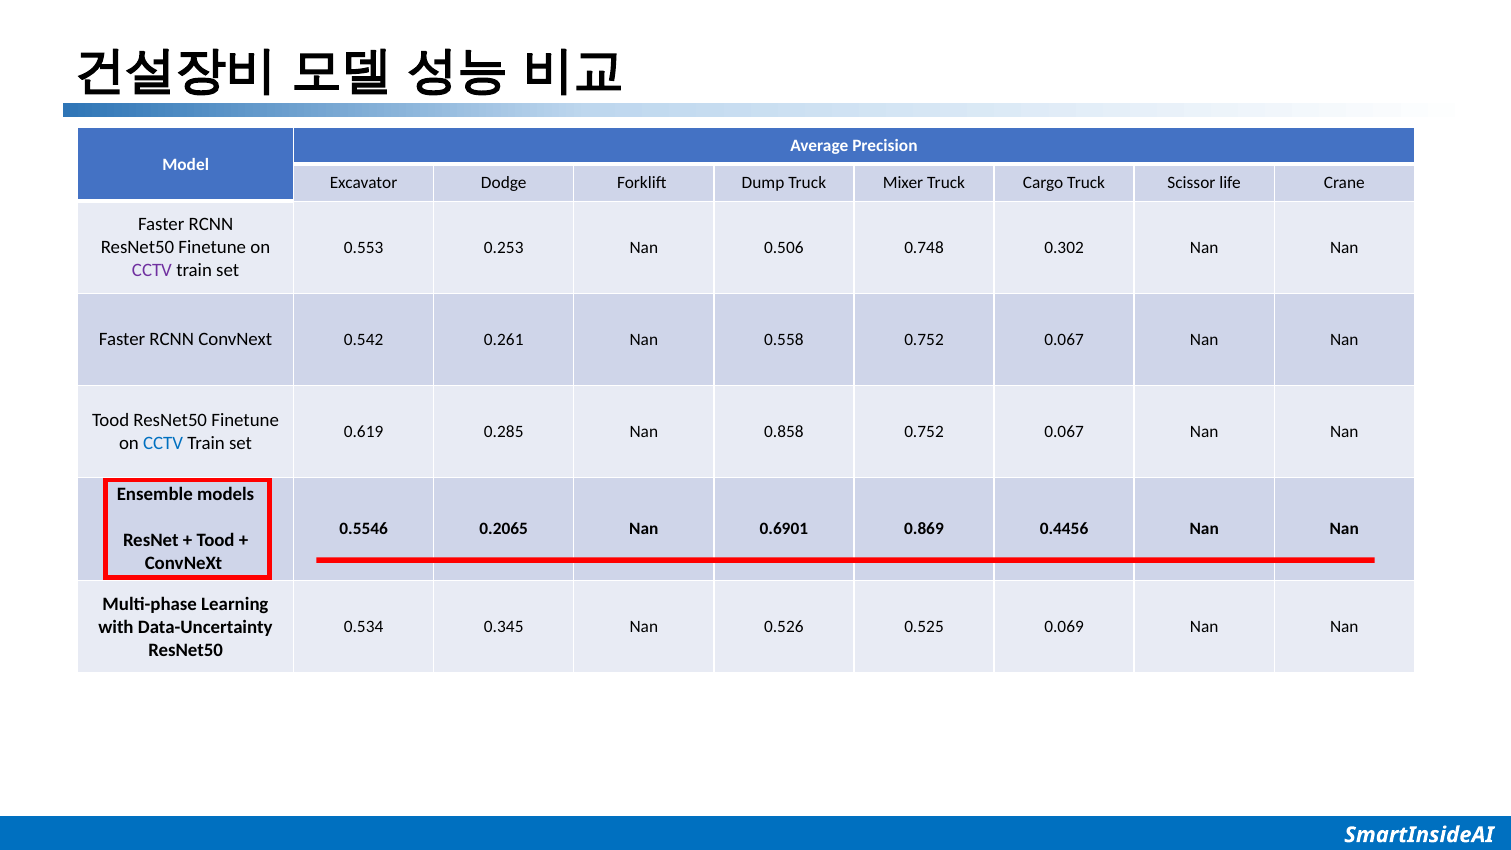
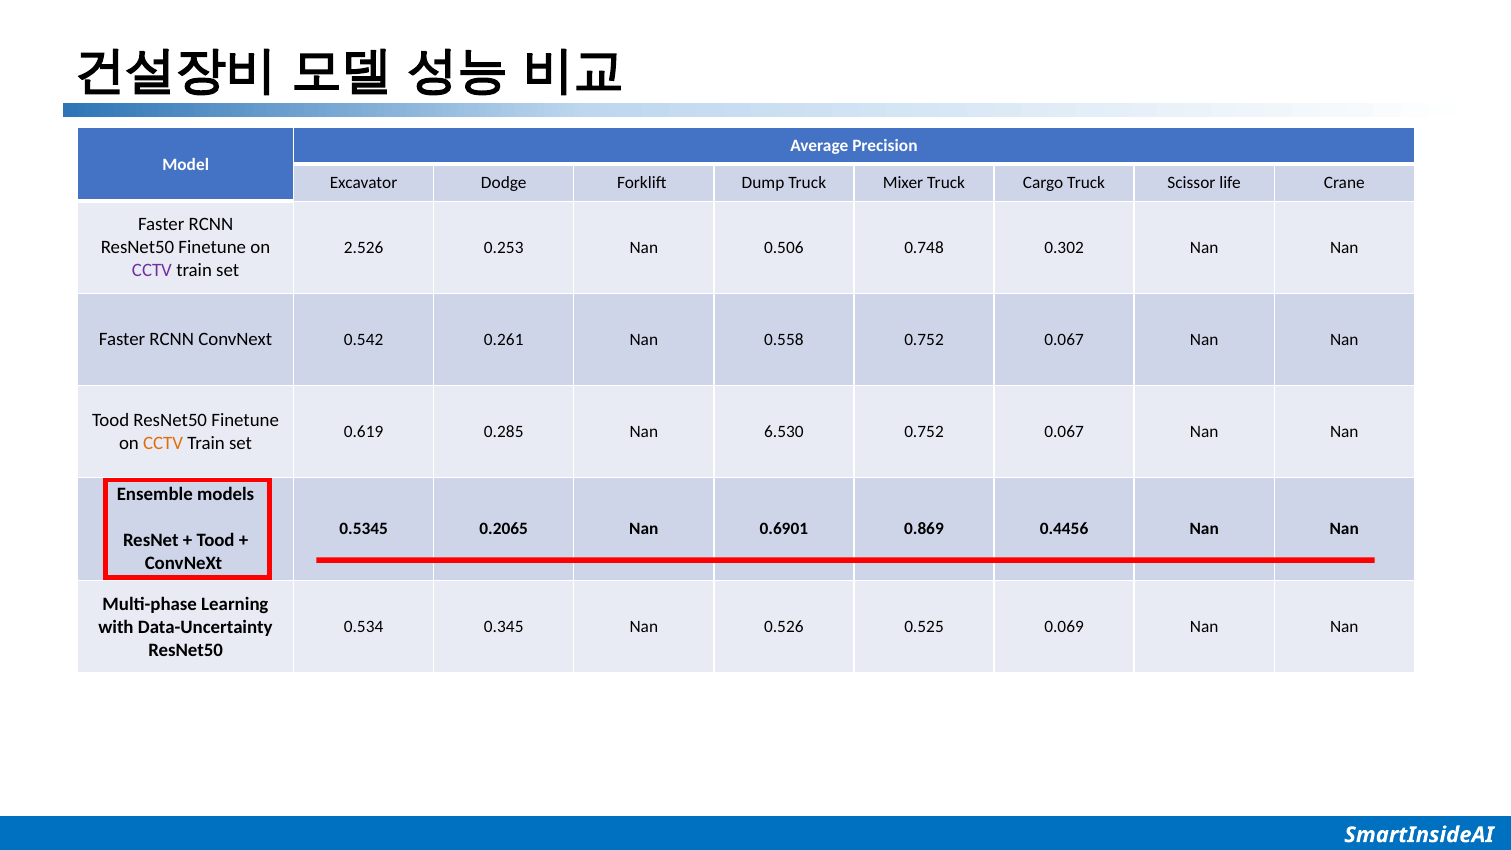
0.553: 0.553 -> 2.526 (364, 247)
0.858: 0.858 -> 6.530 (784, 431)
CCTV colour: blue -> orange (163, 443)
0.5546: 0.5546 -> 0.5345 (364, 529)
